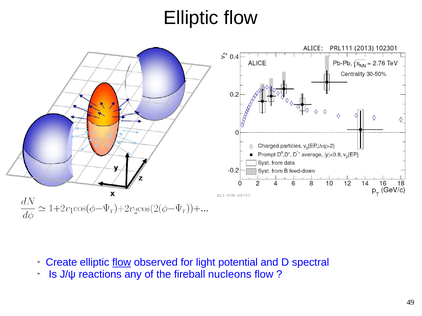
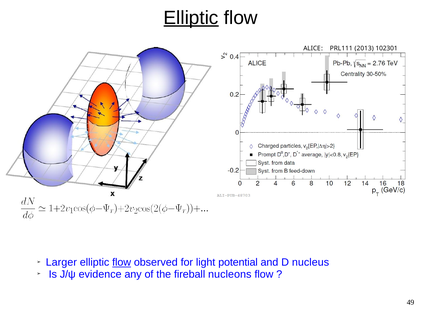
Elliptic underline: none -> present (191, 18)
Create: Create -> Larger (61, 263)
spectral: spectral -> nucleus (311, 263)
reactions: reactions -> evidence (100, 274)
